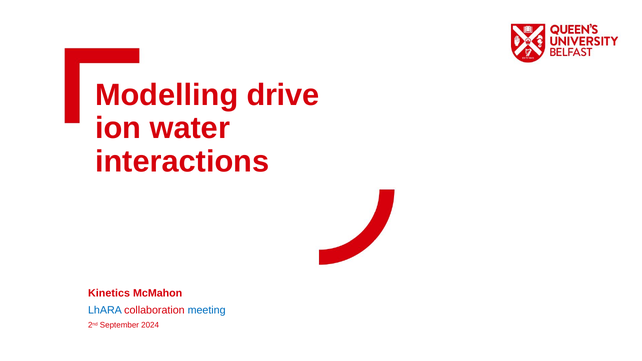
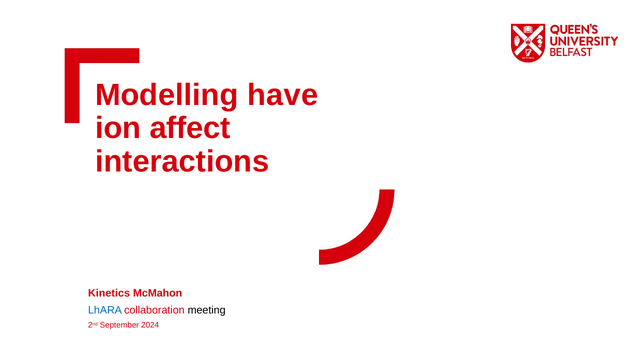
drive: drive -> have (283, 95)
water: water -> affect (190, 128)
meeting colour: blue -> black (207, 310)
